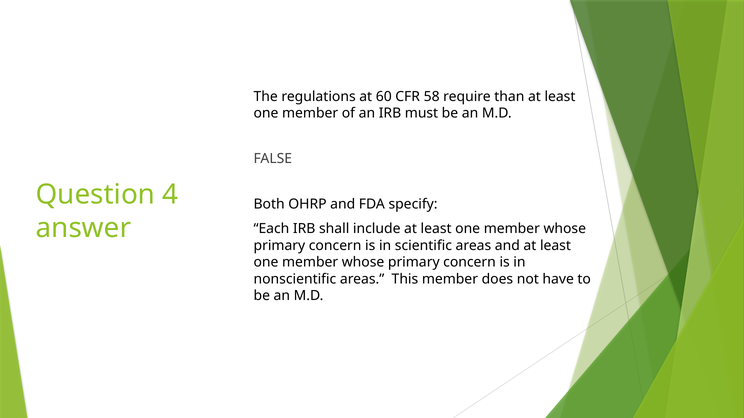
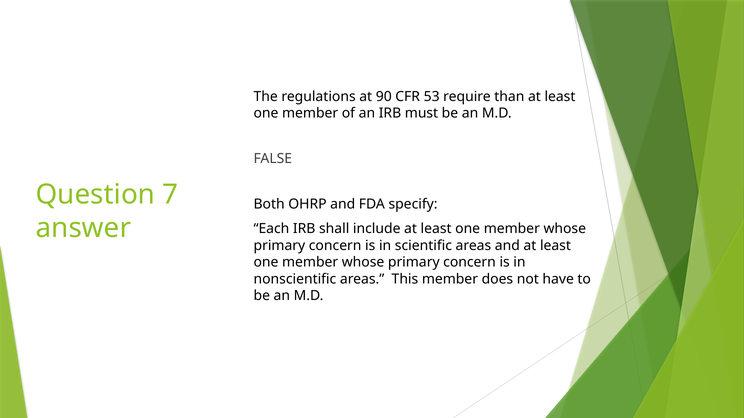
60: 60 -> 90 (384, 97)
58: 58 -> 53 (432, 97)
4: 4 -> 7 (170, 195)
